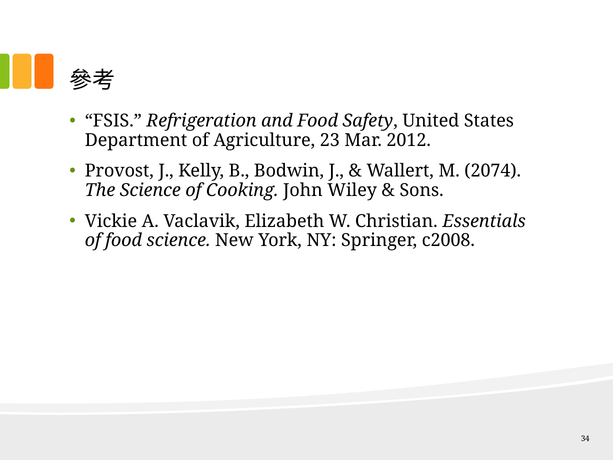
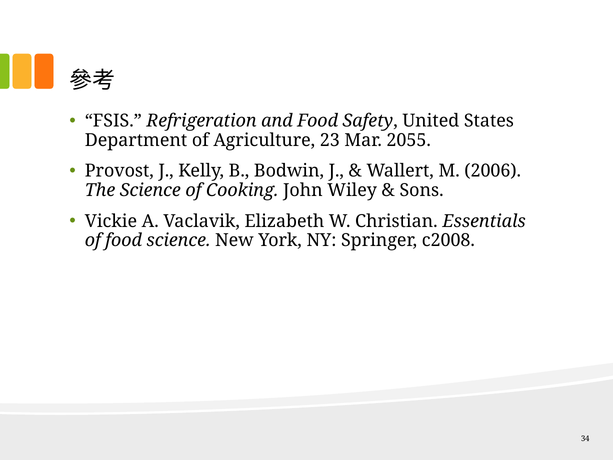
2012: 2012 -> 2055 (409, 140)
2074: 2074 -> 2006 (493, 171)
